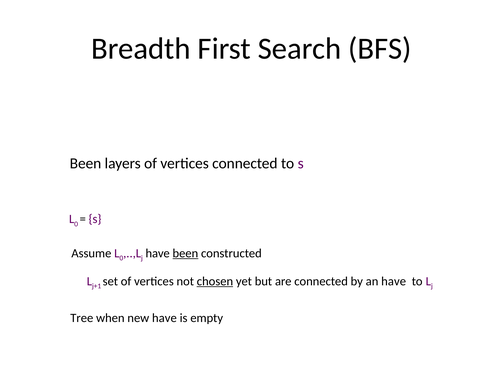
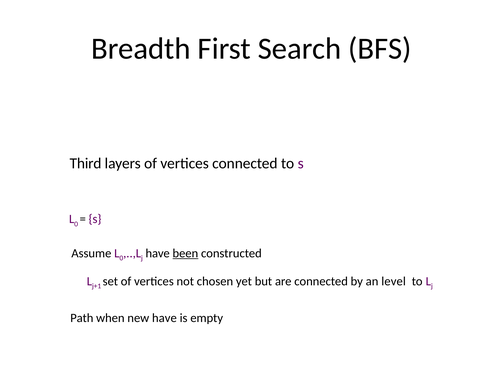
Been: Been -> Third (86, 163)
chosen underline: present -> none (215, 281)
an have: have -> level (394, 281)
Tree: Tree -> Path (82, 317)
